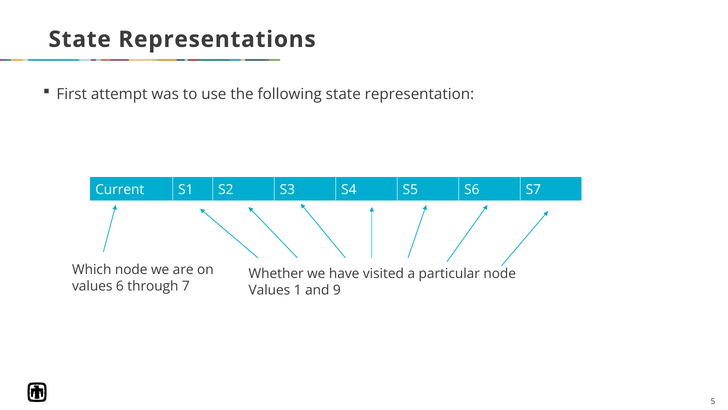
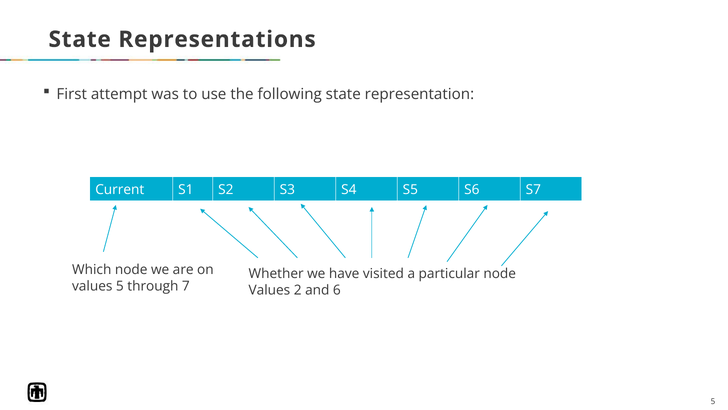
values 6: 6 -> 5 (120, 286)
1: 1 -> 2 (298, 290)
9: 9 -> 6 (337, 290)
